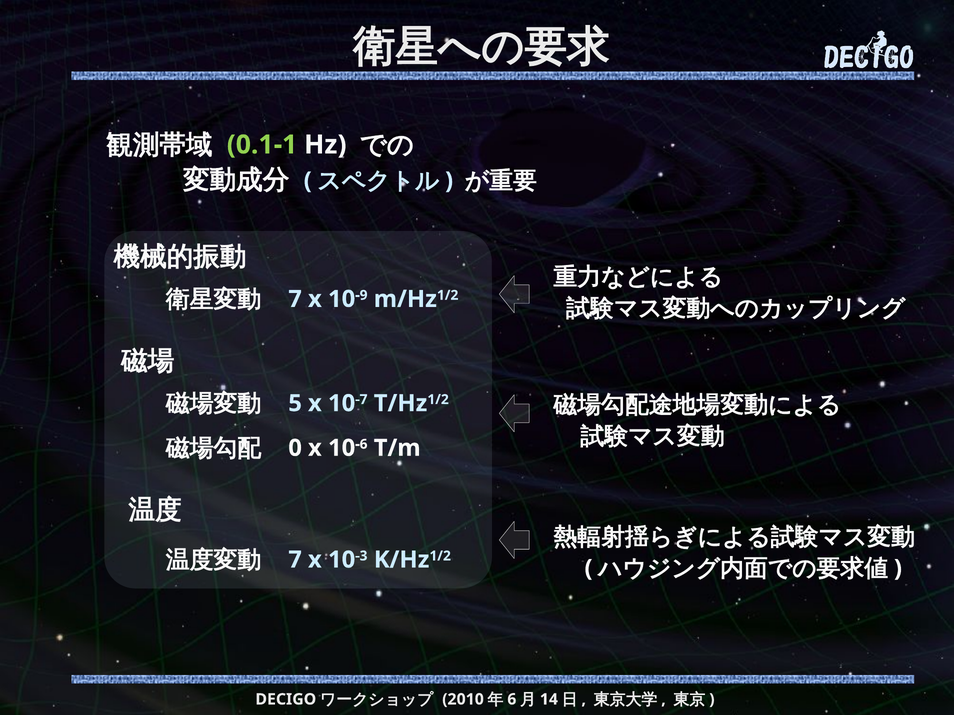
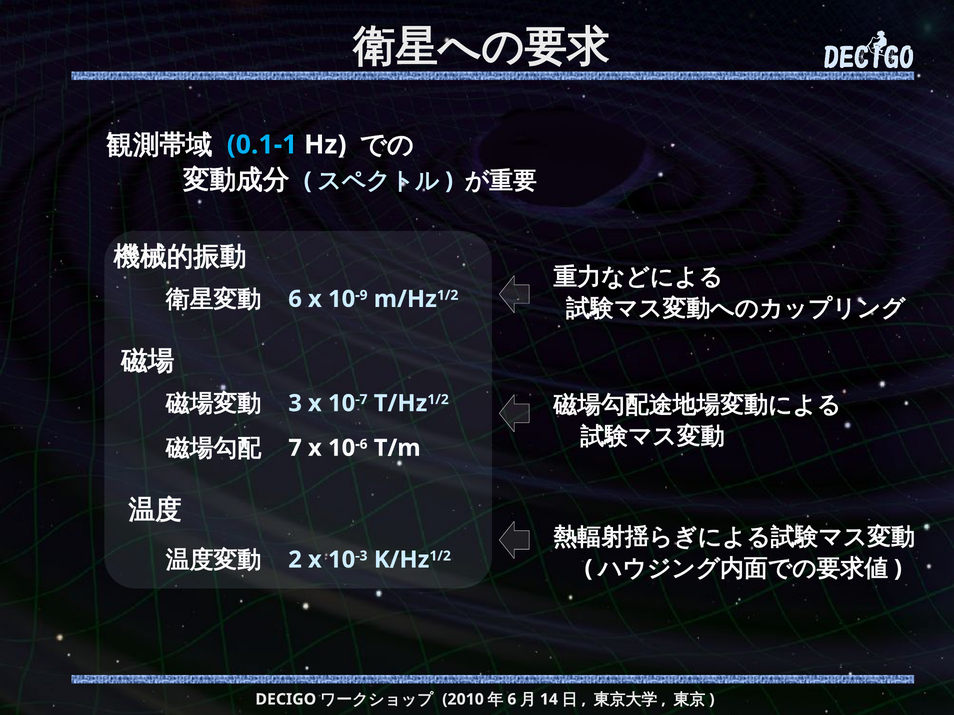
0.1-1 colour: light green -> light blue (262, 145)
7: 7 -> 6 (295, 299)
5: 5 -> 3 (295, 404)
0: 0 -> 7 (295, 448)
7: 7 -> 2 (295, 560)
